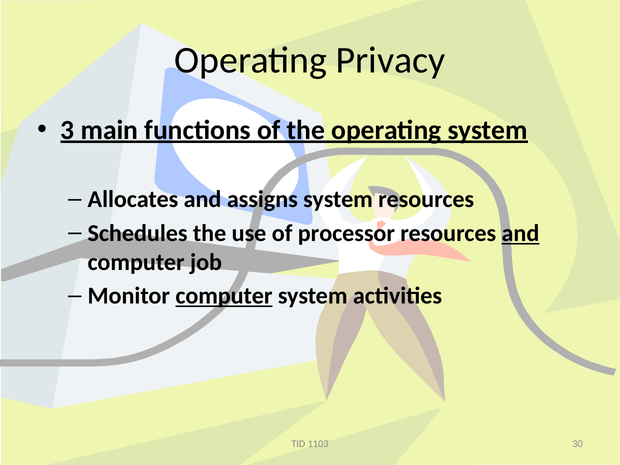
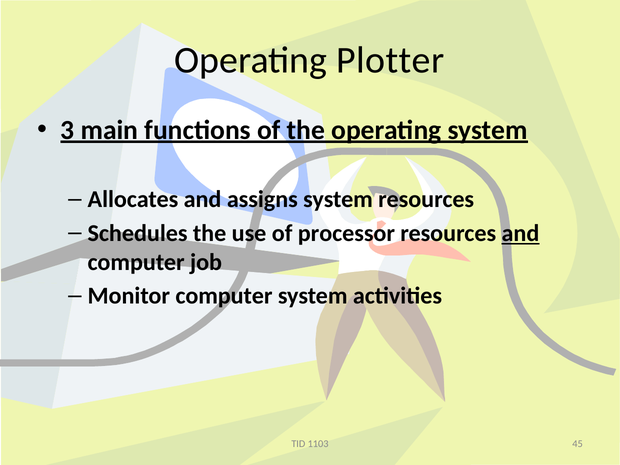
Privacy: Privacy -> Plotter (390, 60)
computer underline: present -> none (224, 296)
30: 30 -> 45 (578, 444)
